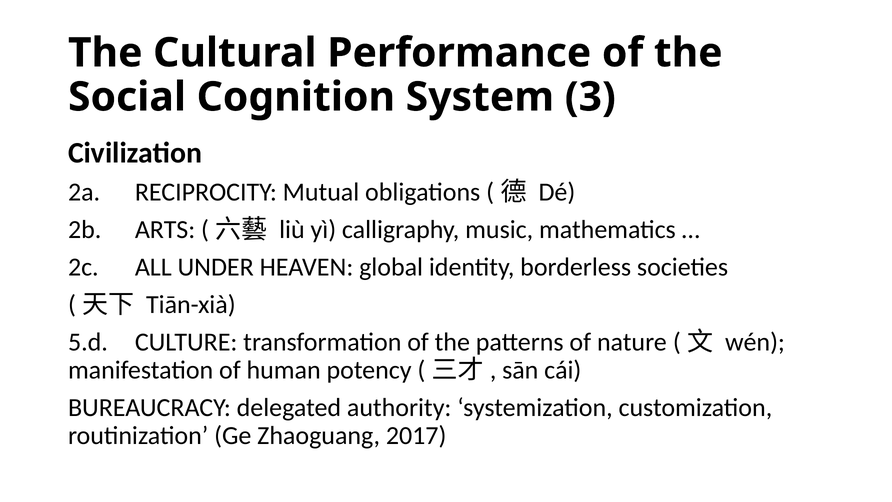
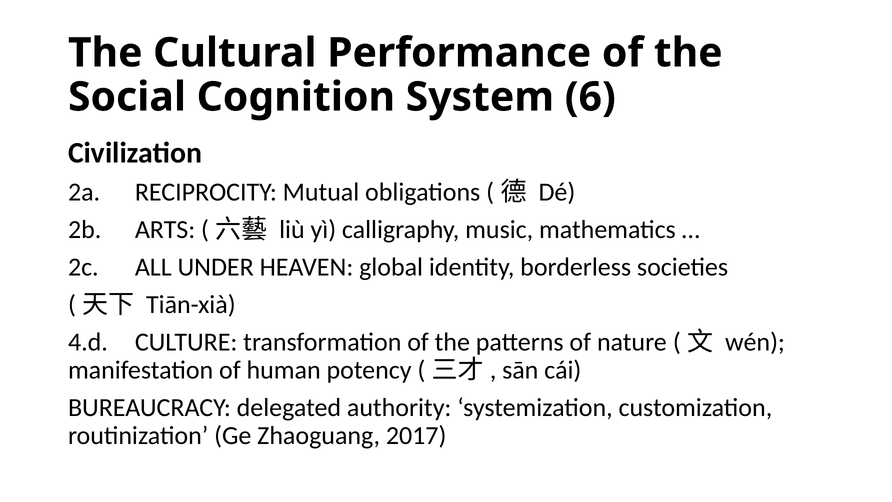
3: 3 -> 6 (590, 97)
5.d: 5.d -> 4.d (88, 342)
